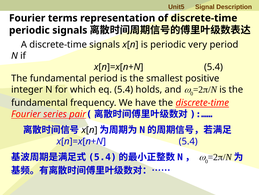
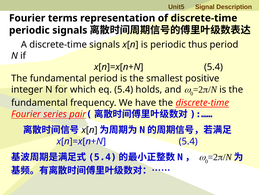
very: very -> thus (198, 44)
